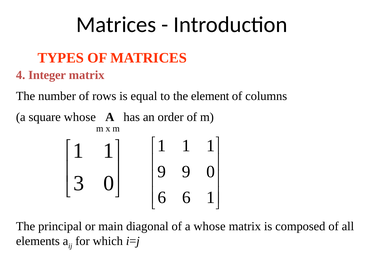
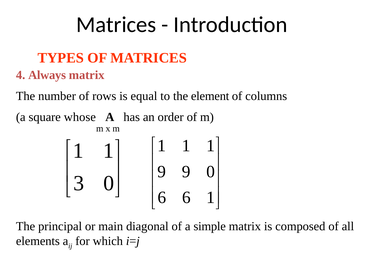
Integer: Integer -> Always (47, 75)
a whose: whose -> simple (210, 226)
